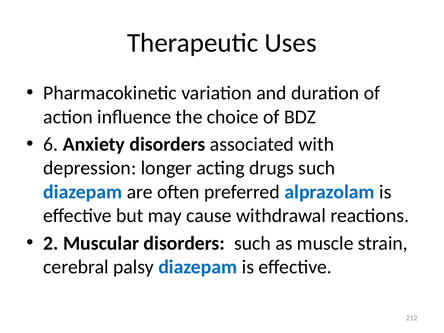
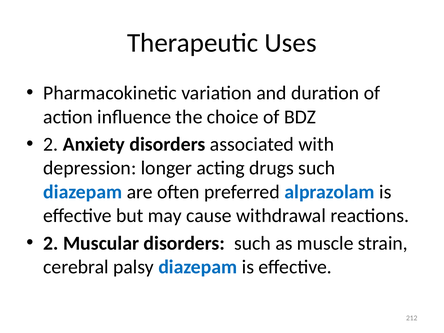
6: 6 -> 2 (51, 144)
